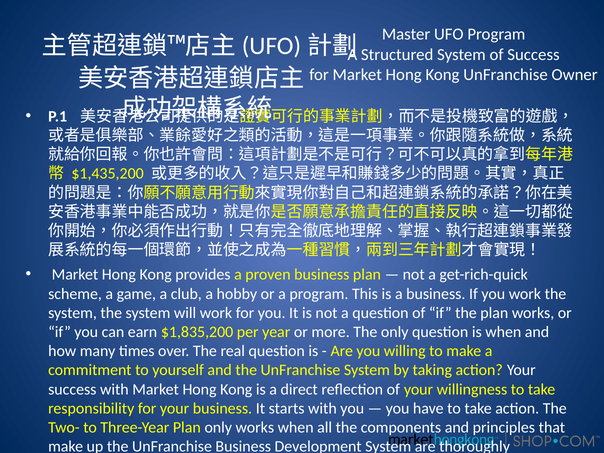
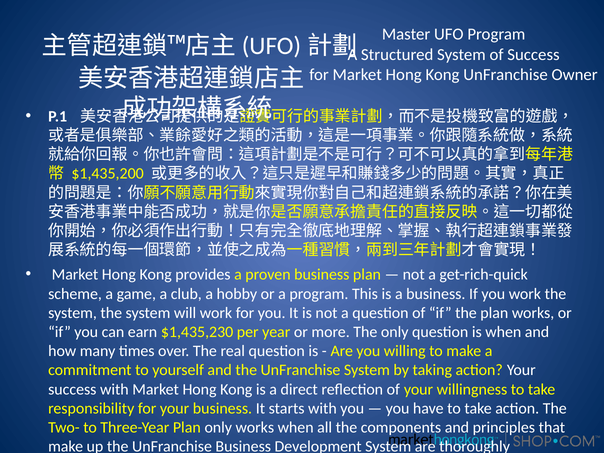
$1,835,200: $1,835,200 -> $1,435,230 (197, 332)
